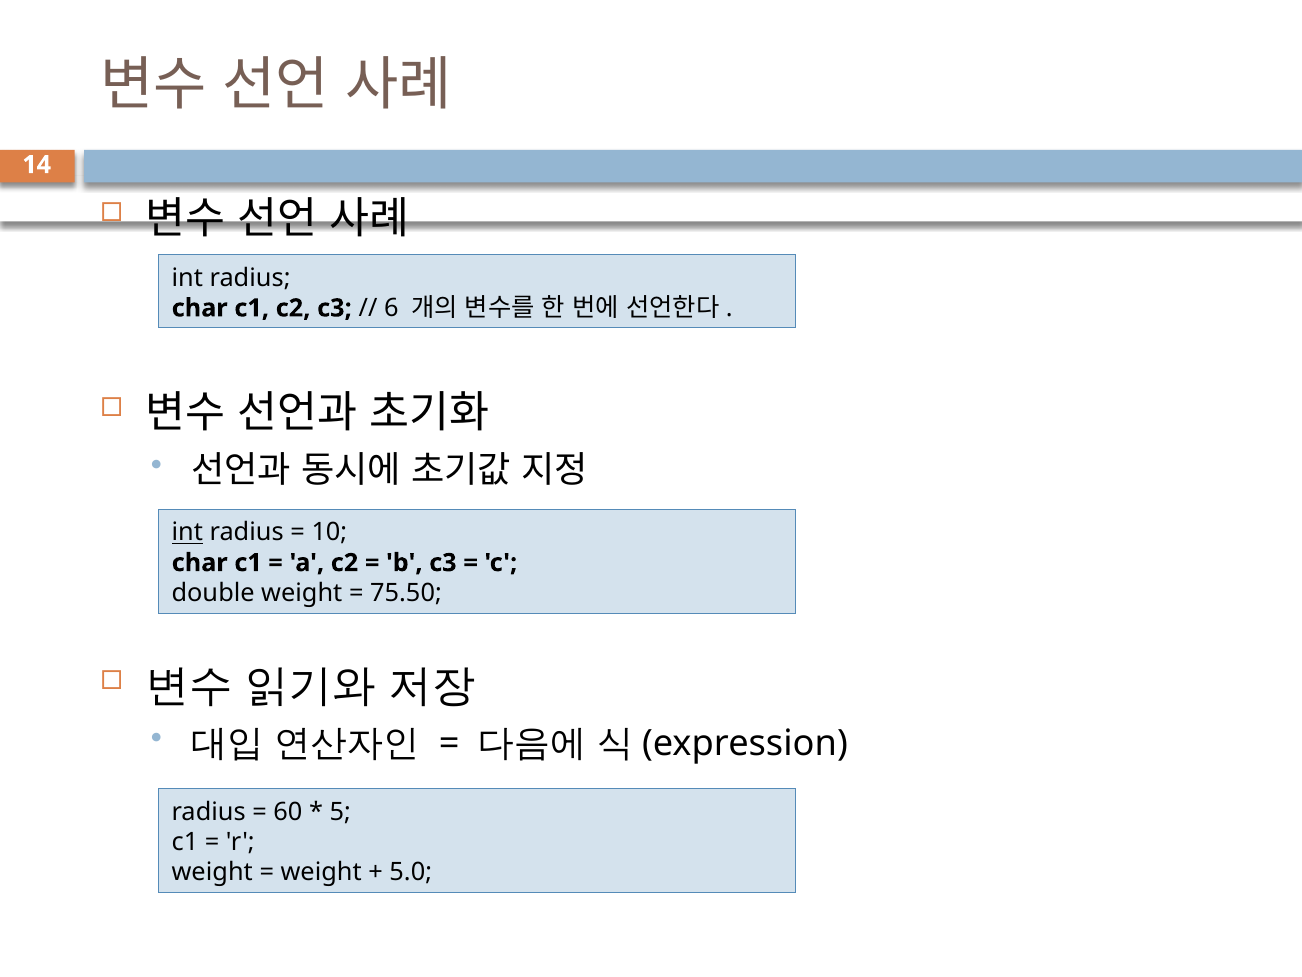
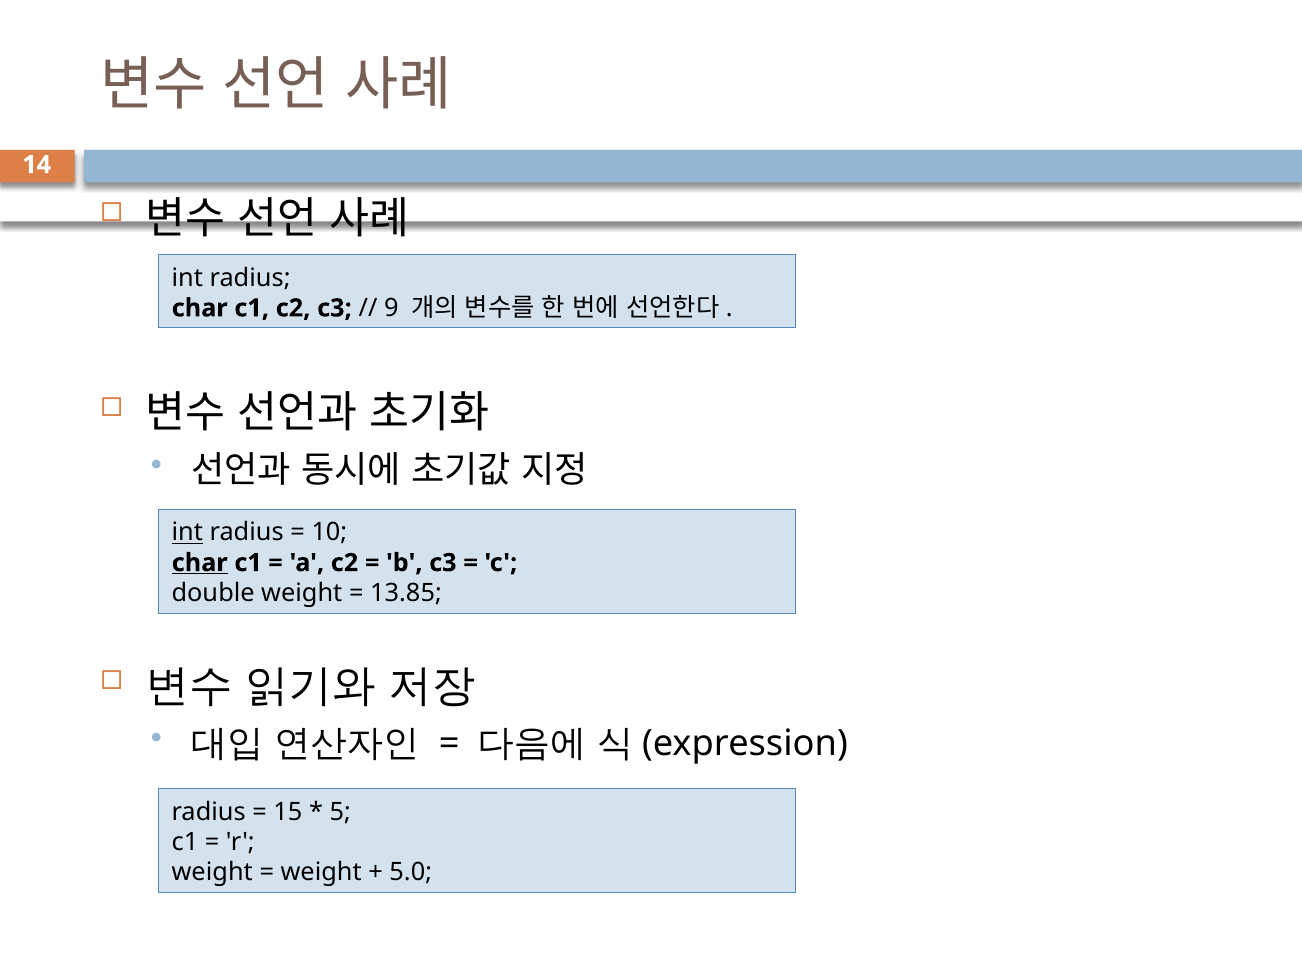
6: 6 -> 9 (391, 308)
char underline: none -> present (200, 563)
75.50: 75.50 -> 13.85 (406, 593)
60: 60 -> 15 (288, 811)
